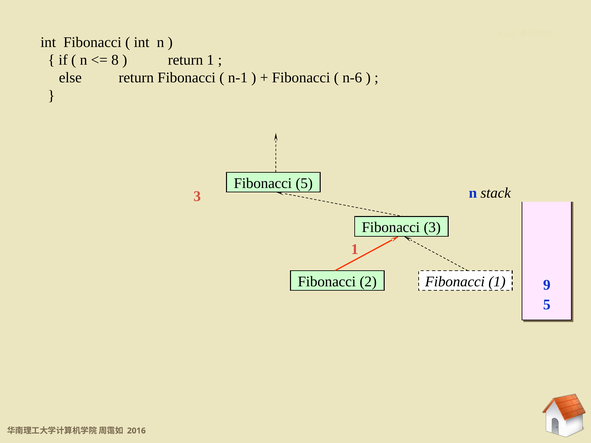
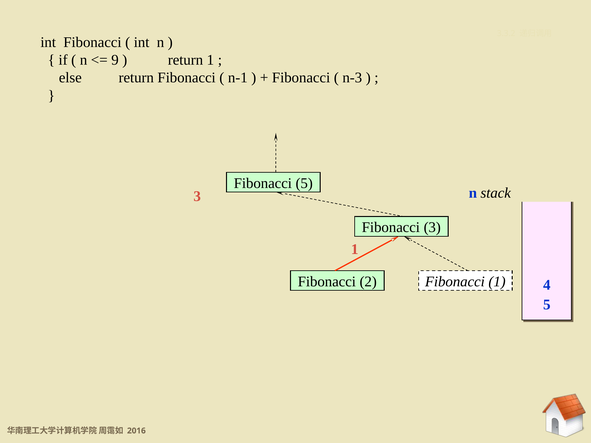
8: 8 -> 9 (115, 60)
n-6: n-6 -> n-3 (352, 78)
9: 9 -> 4 (547, 285)
